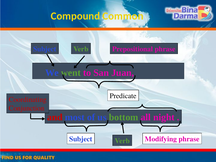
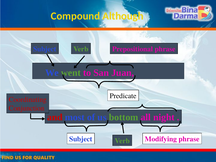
Common: Common -> Although (123, 16)
